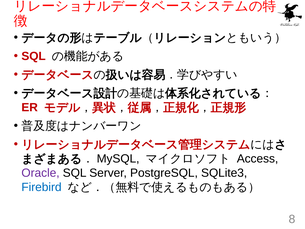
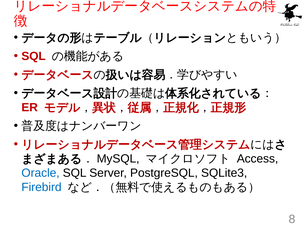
Oracle colour: purple -> blue (40, 173)
